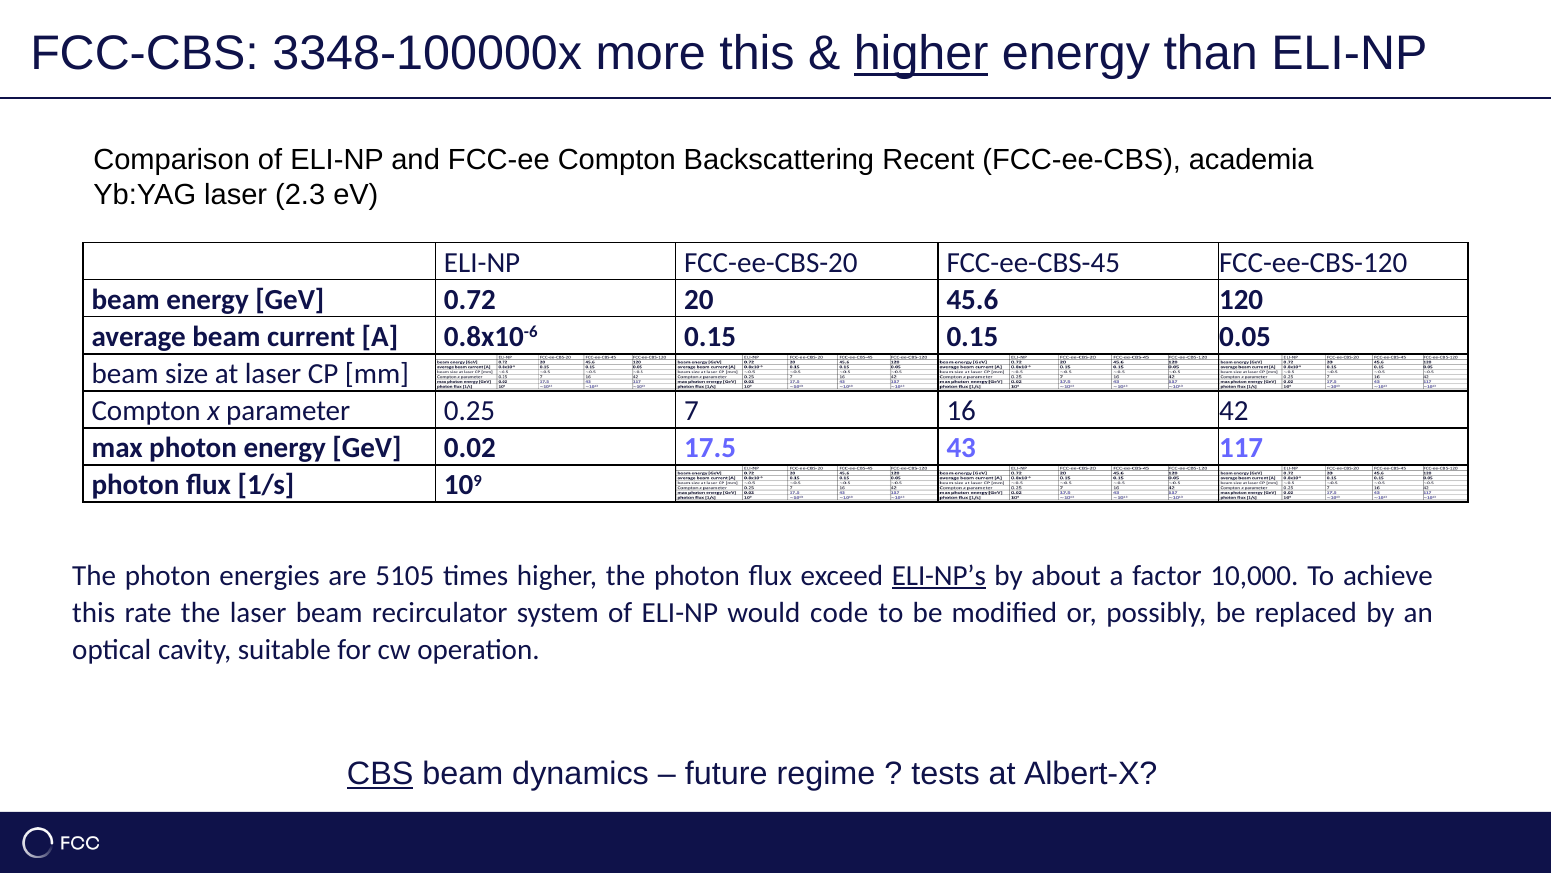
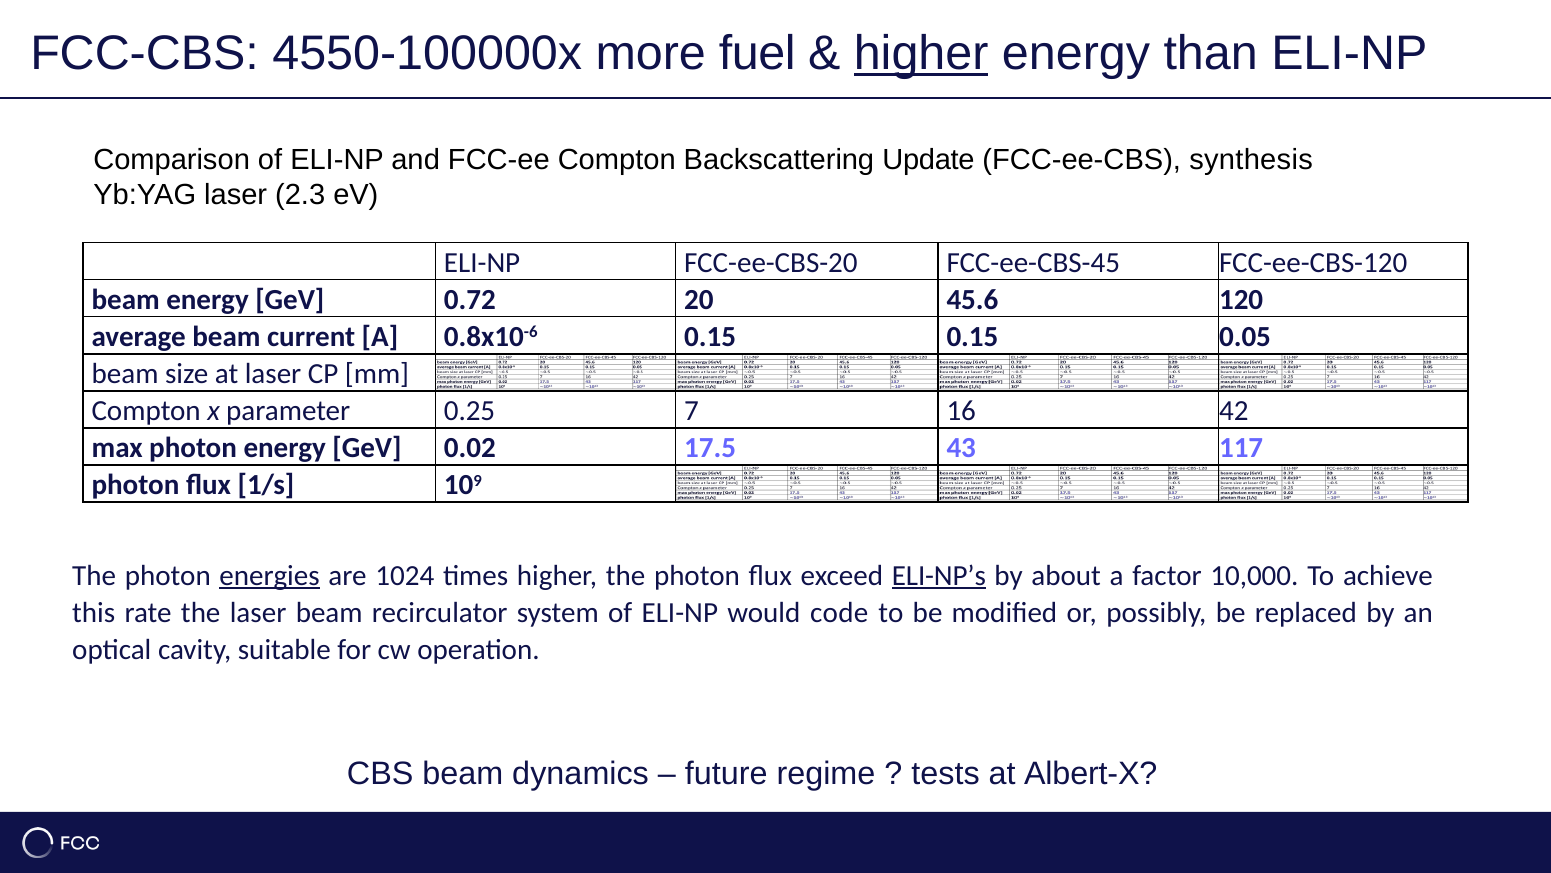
3348-100000x: 3348-100000x -> 4550-100000x (427, 54)
more this: this -> fuel (757, 54)
Recent: Recent -> Update (928, 160)
academia: academia -> synthesis (1251, 160)
energies underline: none -> present (270, 575)
5105: 5105 -> 1024 (405, 575)
CBS underline: present -> none (380, 773)
